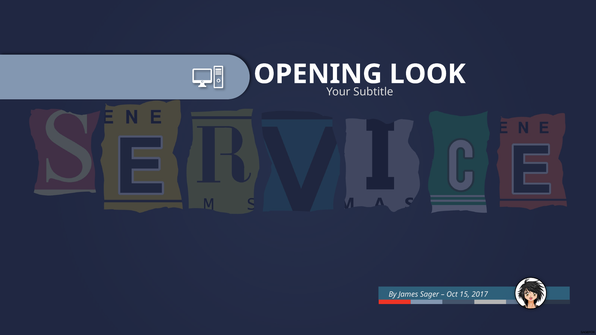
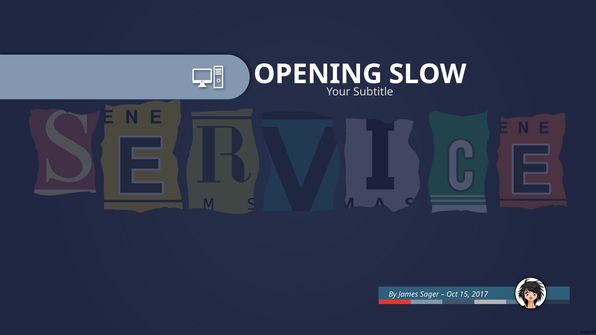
LOOK: LOOK -> SLOW (428, 74)
